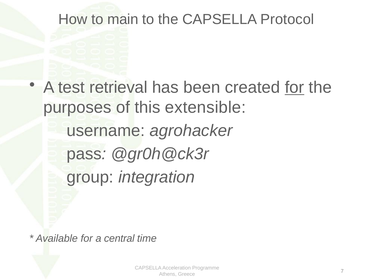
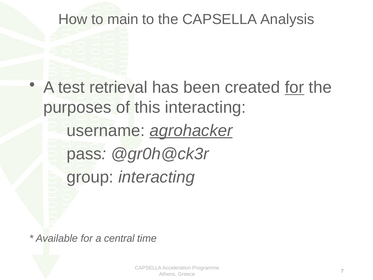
Protocol: Protocol -> Analysis (287, 19)
this extensible: extensible -> interacting (205, 107)
agrohacker underline: none -> present (191, 131)
group integration: integration -> interacting (157, 177)
